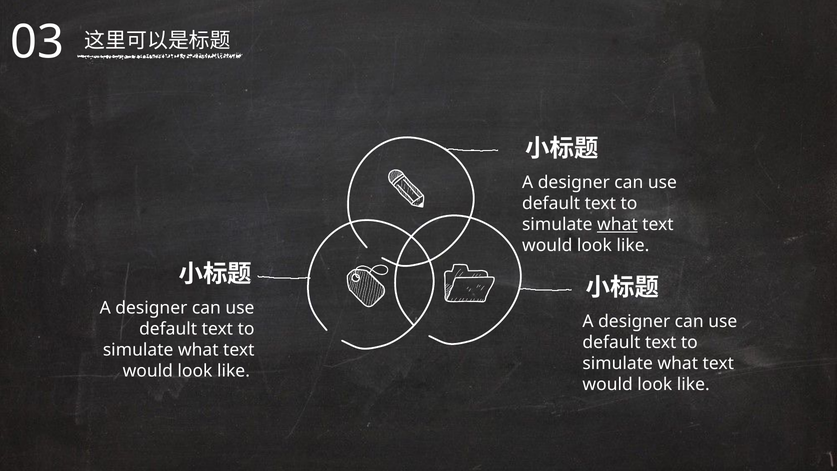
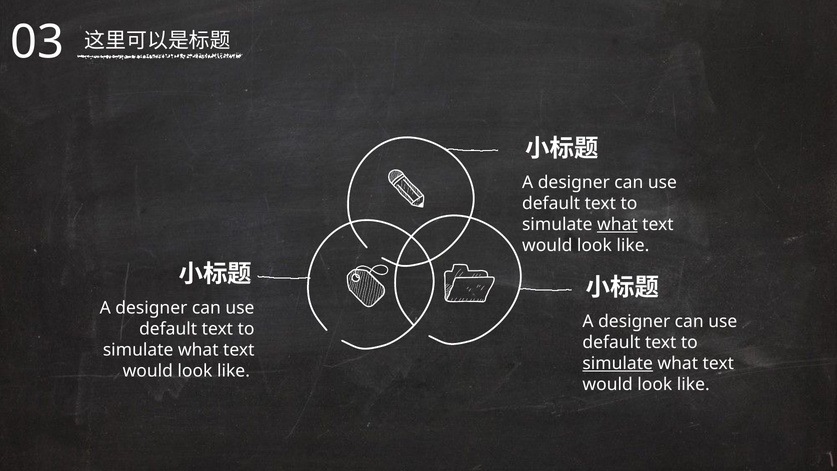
simulate underline: none -> present (618, 363)
